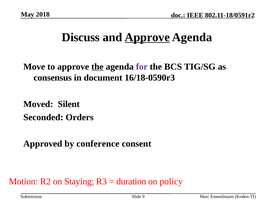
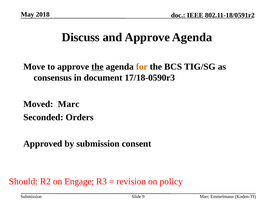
Approve underline: present -> none (147, 37)
for colour: purple -> orange (142, 67)
16/18-0590r3: 16/18-0590r3 -> 17/18-0590r3 (150, 78)
Moved Silent: Silent -> Marc (69, 104)
by conference: conference -> submission (98, 144)
Motion: Motion -> Should (23, 182)
Staying: Staying -> Engage (79, 182)
duration: duration -> revision (131, 182)
